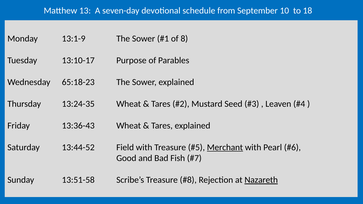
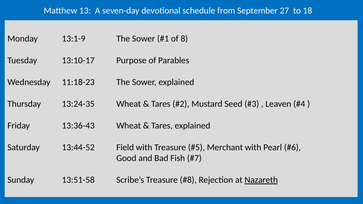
10: 10 -> 27 (284, 11)
65:18-23: 65:18-23 -> 11:18-23 (78, 82)
Merchant underline: present -> none (225, 147)
